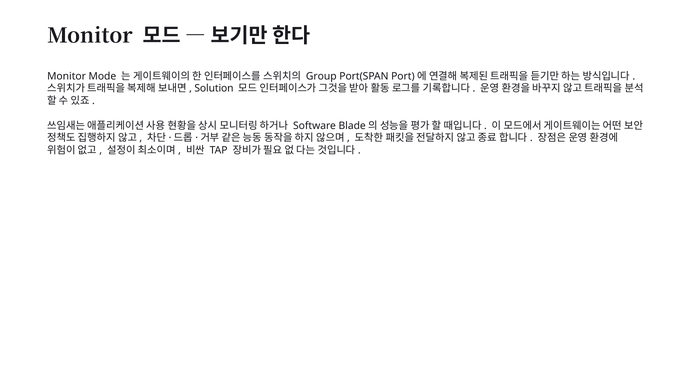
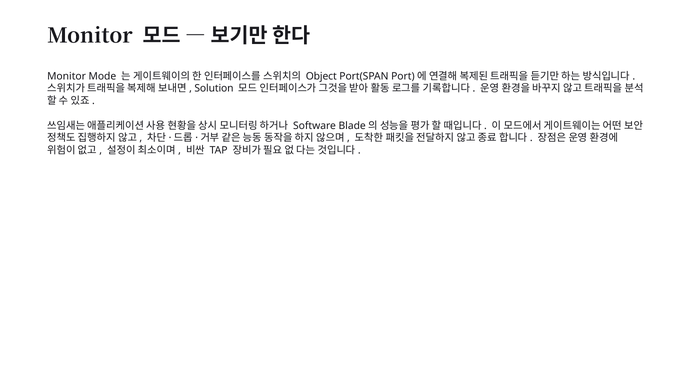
Group: Group -> Object (321, 76)
